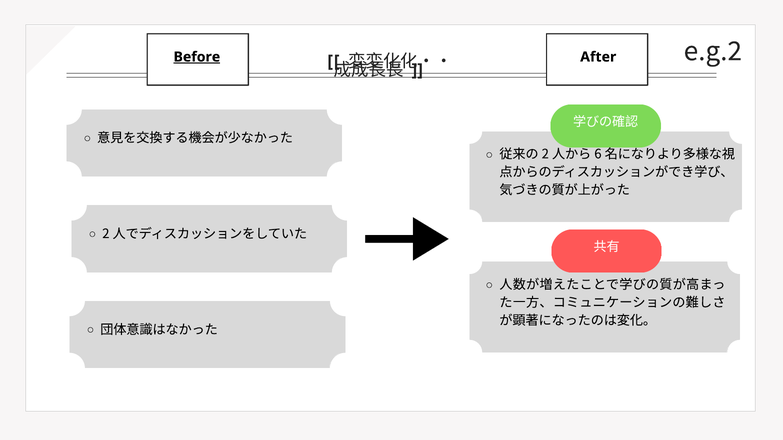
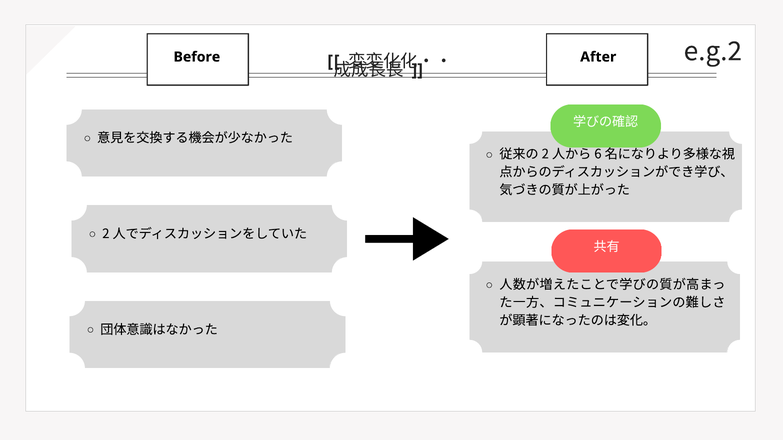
Before underline: present -> none (197, 57)
